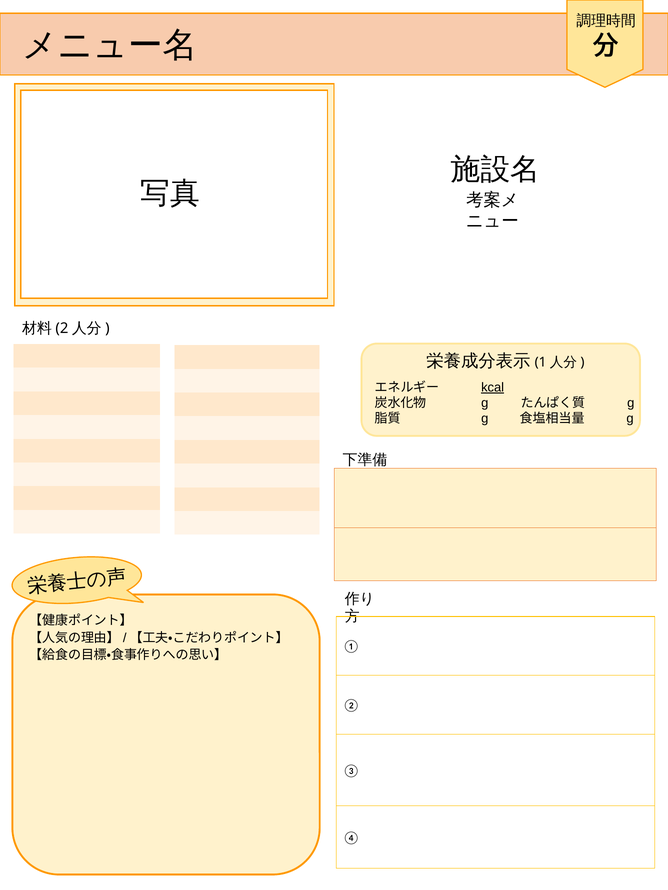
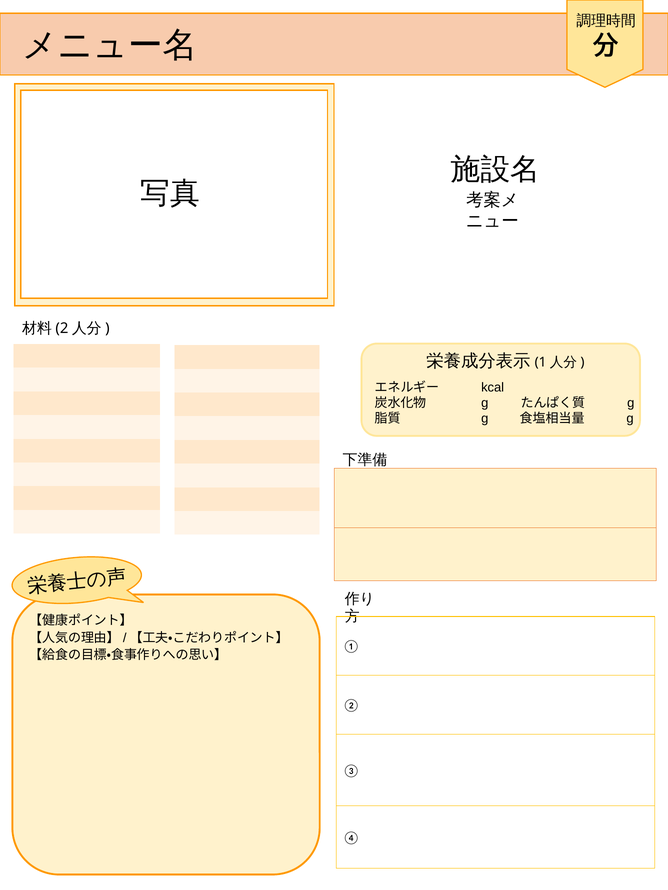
kcal underline: present -> none (493, 388)
